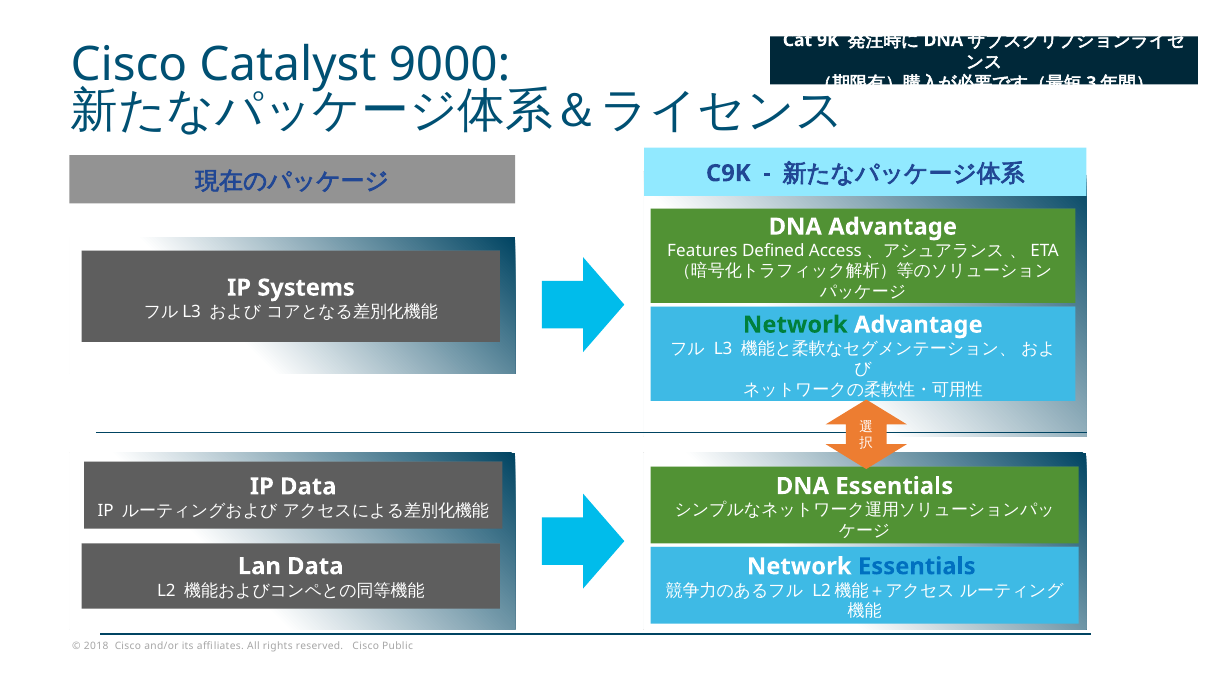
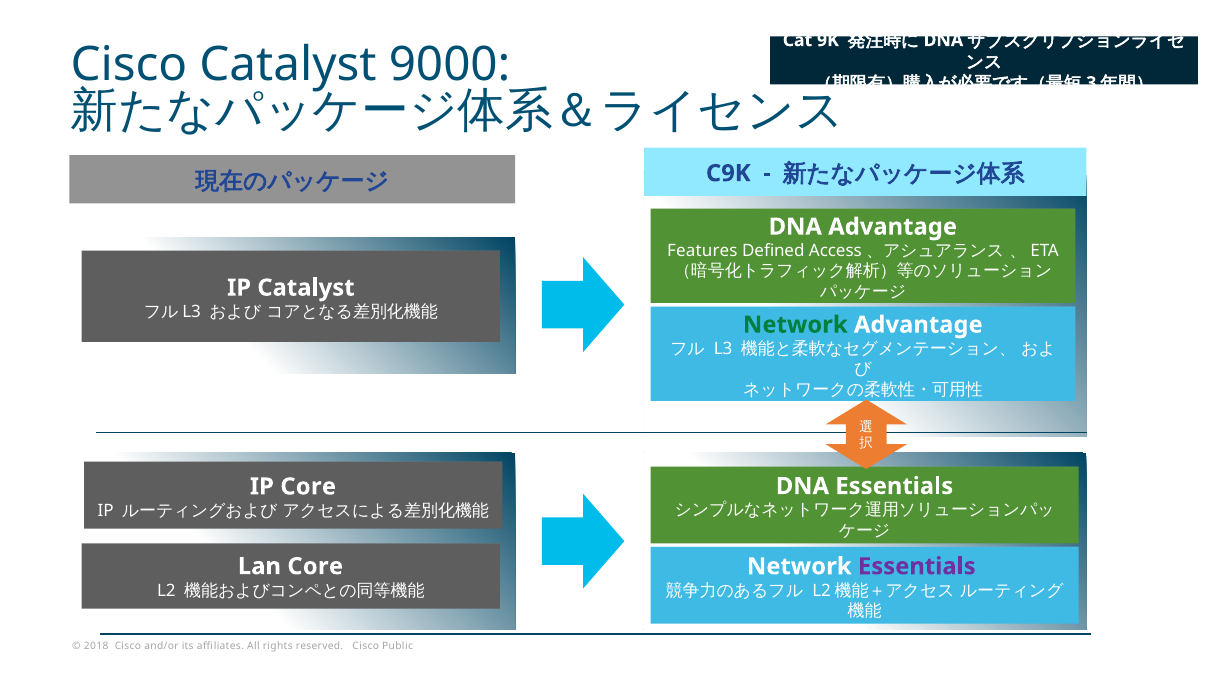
IP Systems: Systems -> Catalyst (306, 288)
IP Data: Data -> Core (308, 487)
Lan Data: Data -> Core (315, 566)
Essentials colour: blue -> purple (917, 566)
